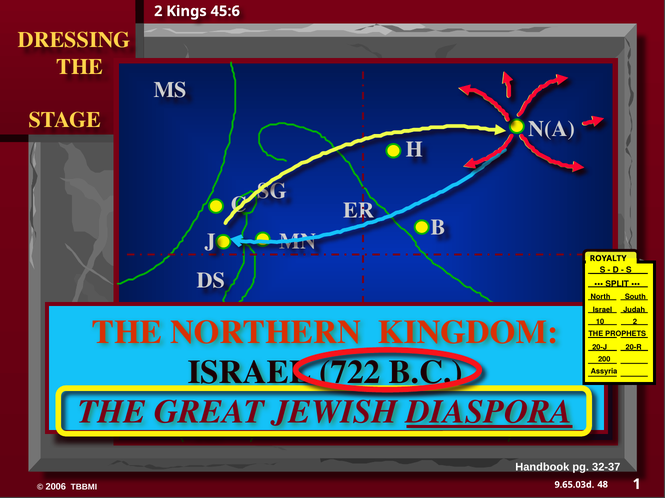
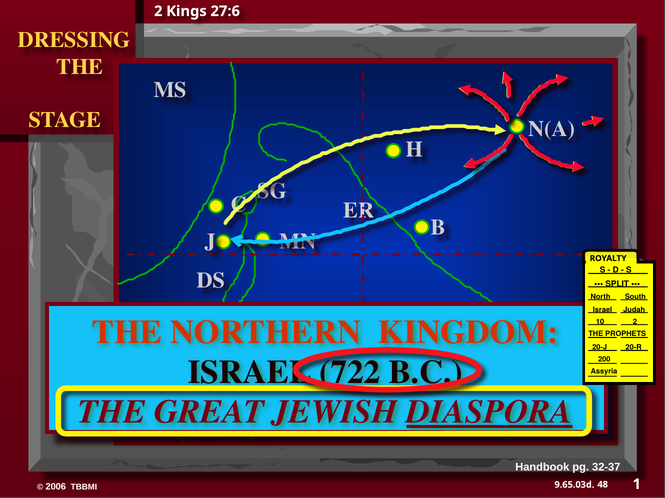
45:6: 45:6 -> 27:6 (225, 11)
